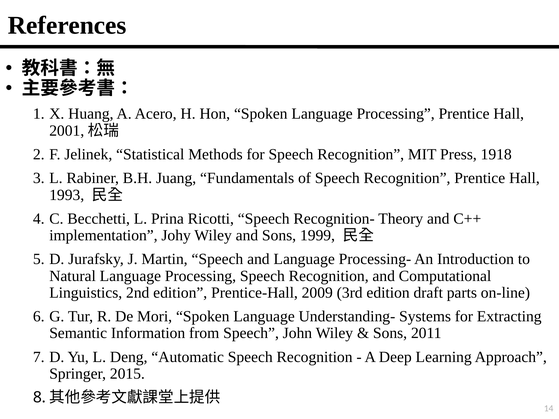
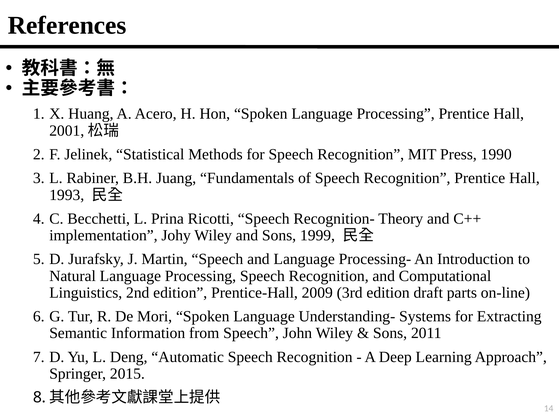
1918: 1918 -> 1990 (496, 154)
